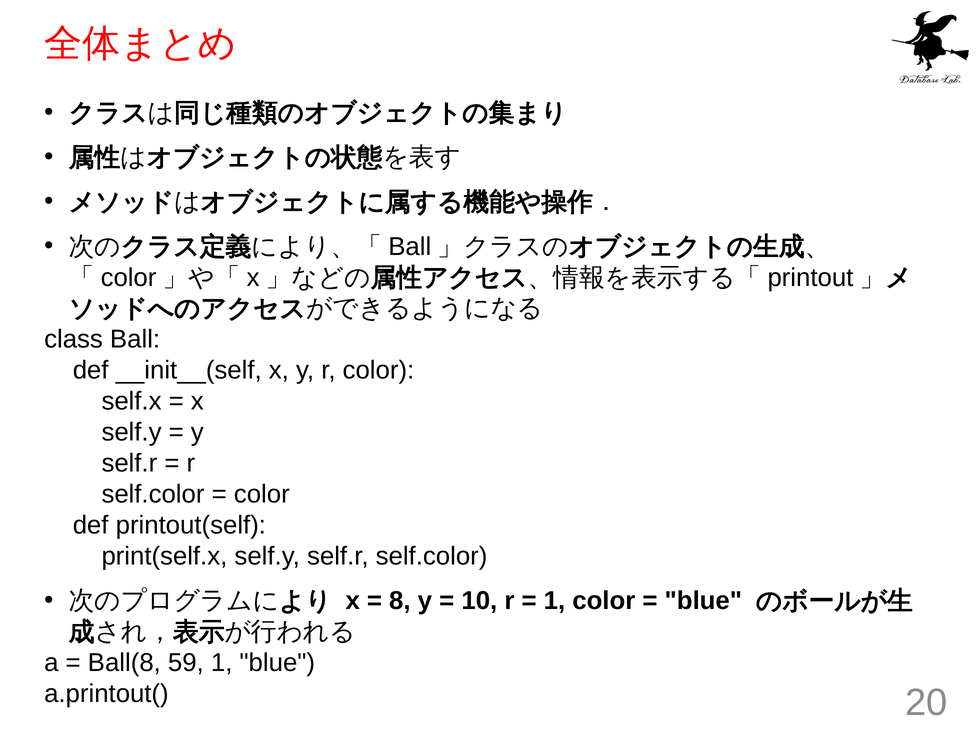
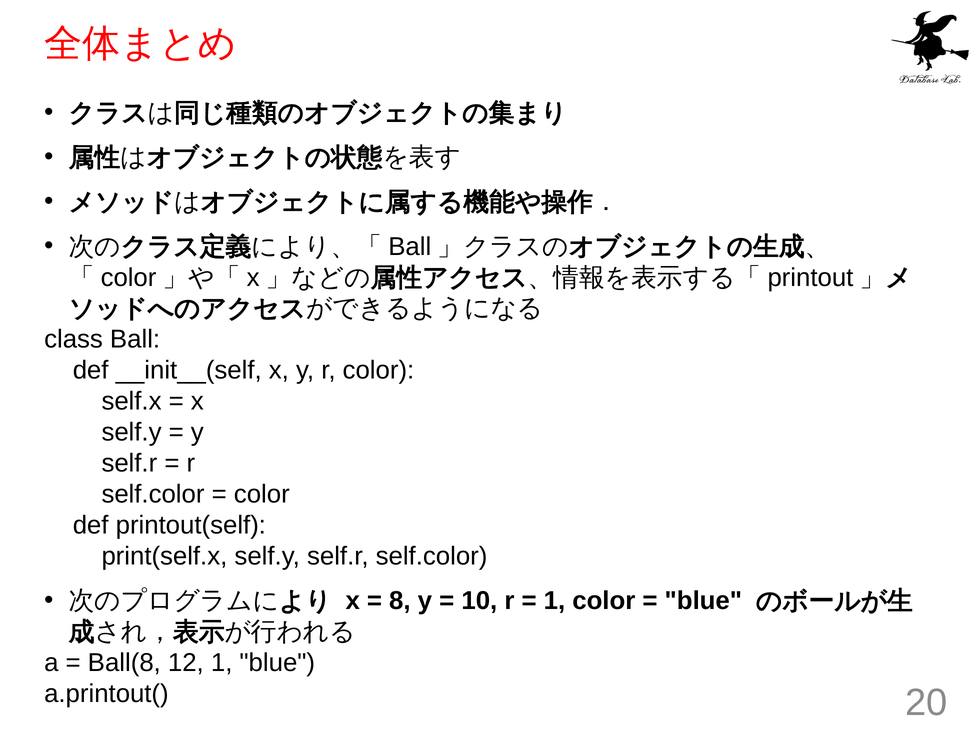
59: 59 -> 12 (186, 663)
